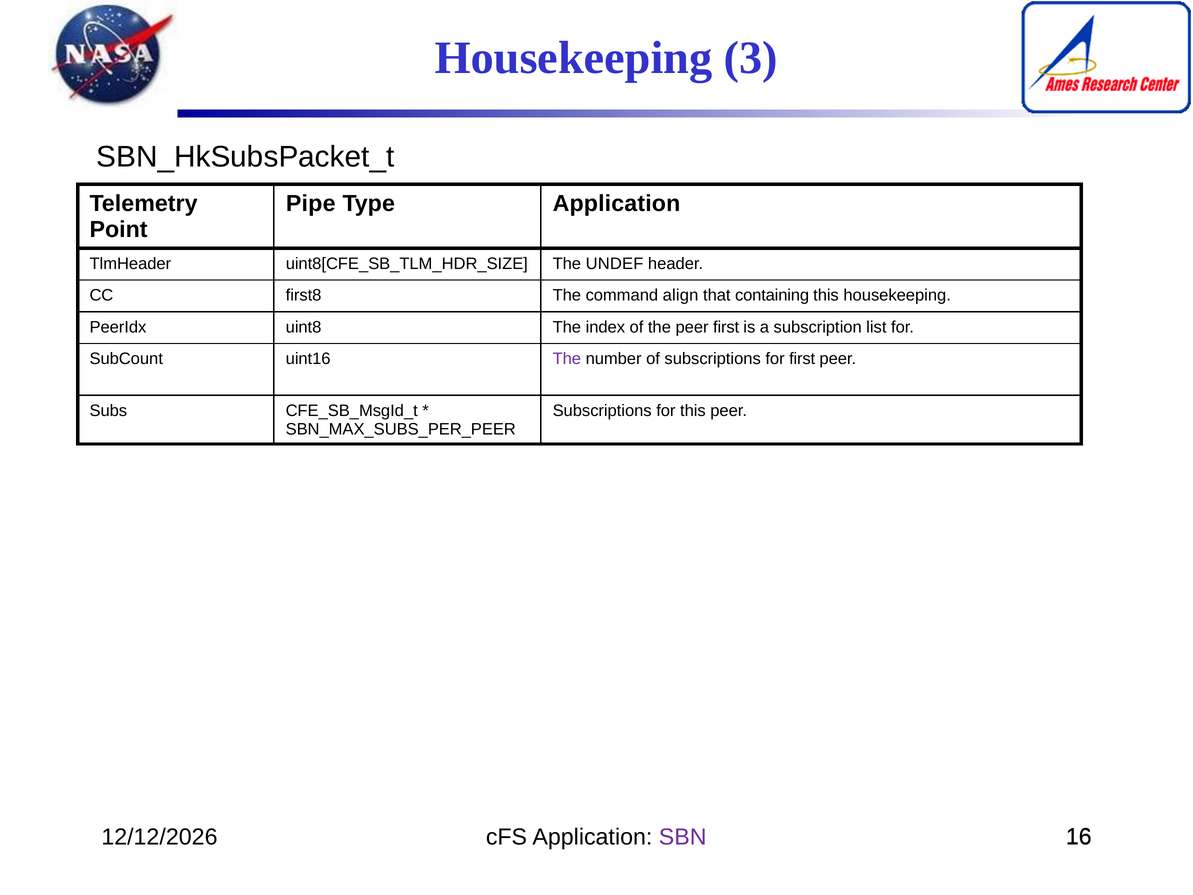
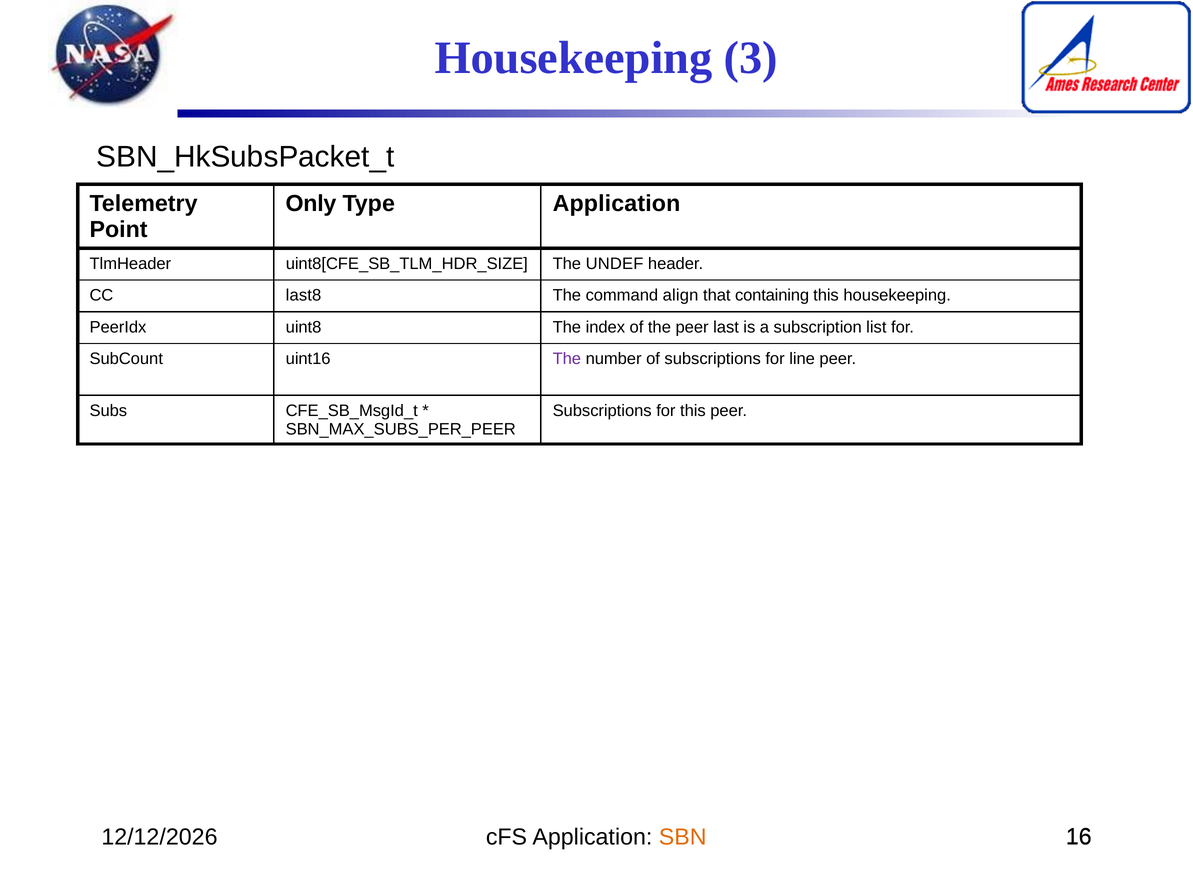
Pipe: Pipe -> Only (311, 203)
first8: first8 -> last8 (303, 295)
peer first: first -> last (726, 327)
for first: first -> line (802, 359)
SBN colour: purple -> orange (683, 837)
